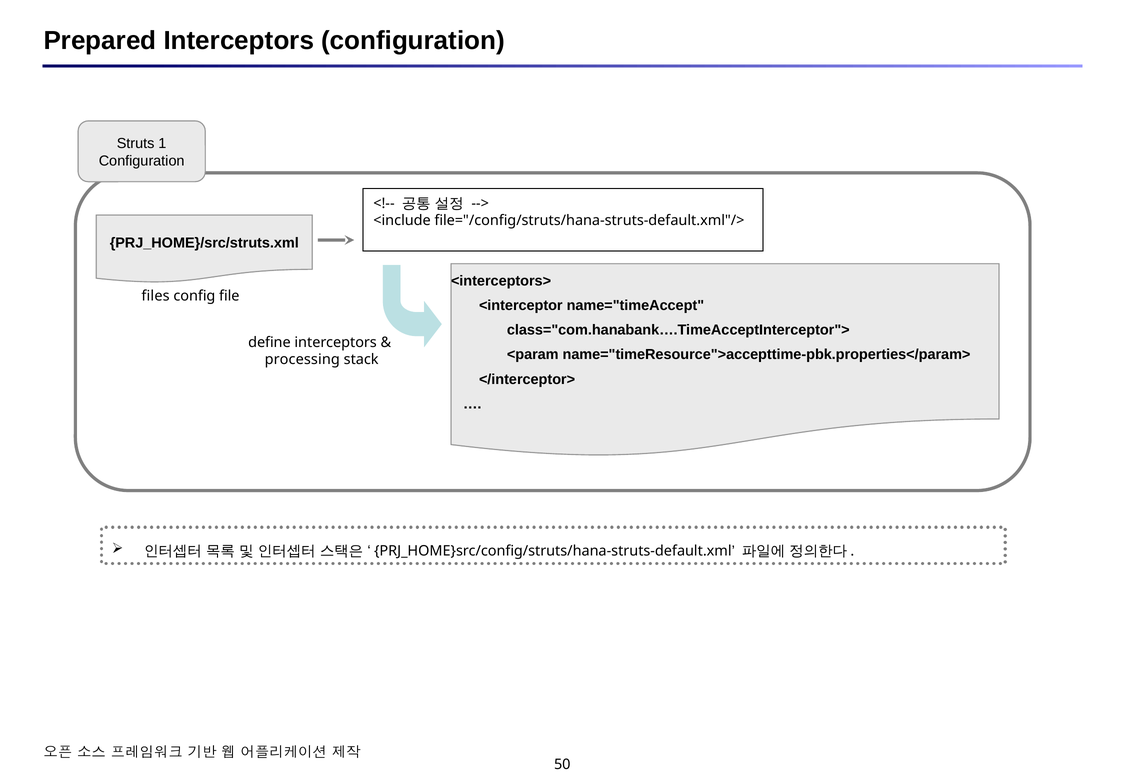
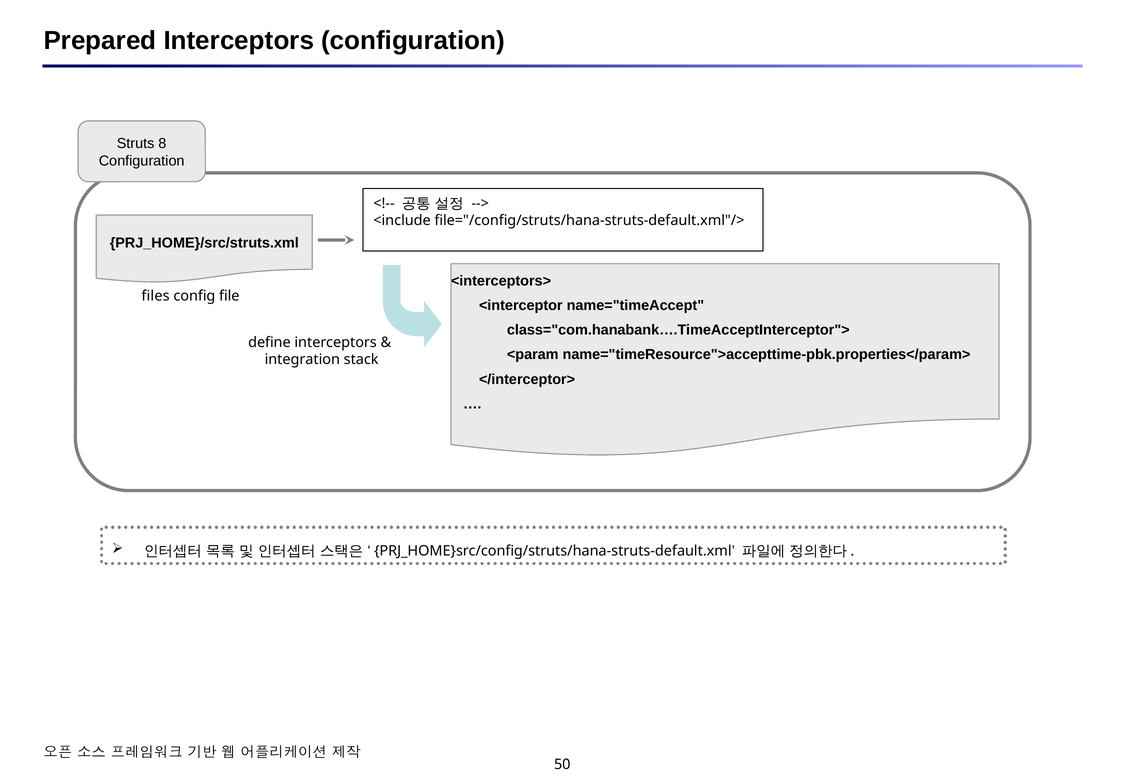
1: 1 -> 8 (162, 143)
processing: processing -> integration (302, 359)
